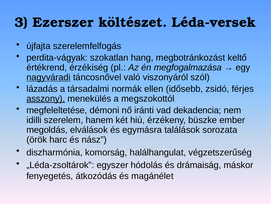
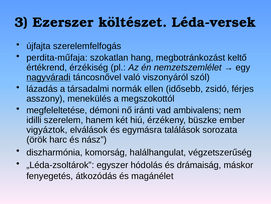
perdita-vágyak: perdita-vágyak -> perdita-műfaja (57, 57)
megfogalmazása: megfogalmazása -> nemzetszemlélet (188, 67)
asszony underline: present -> none (46, 98)
dekadencia: dekadencia -> ambivalens (197, 110)
megoldás: megoldás -> vigyáztok (47, 129)
